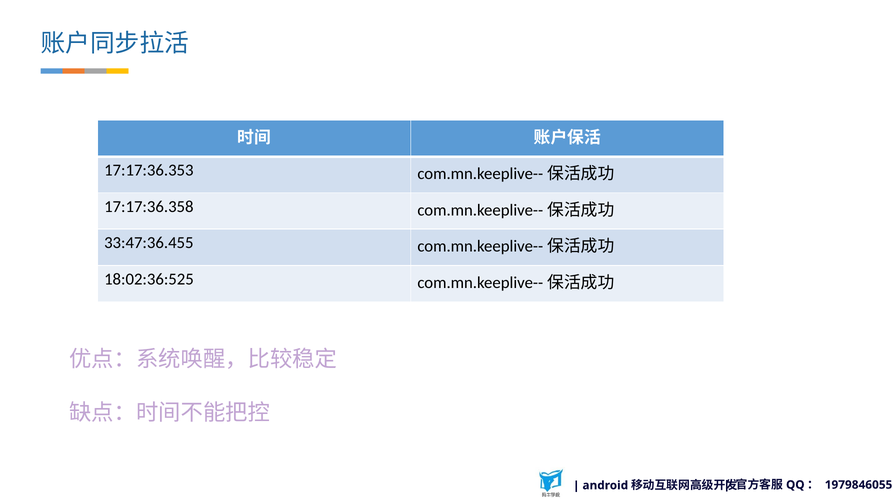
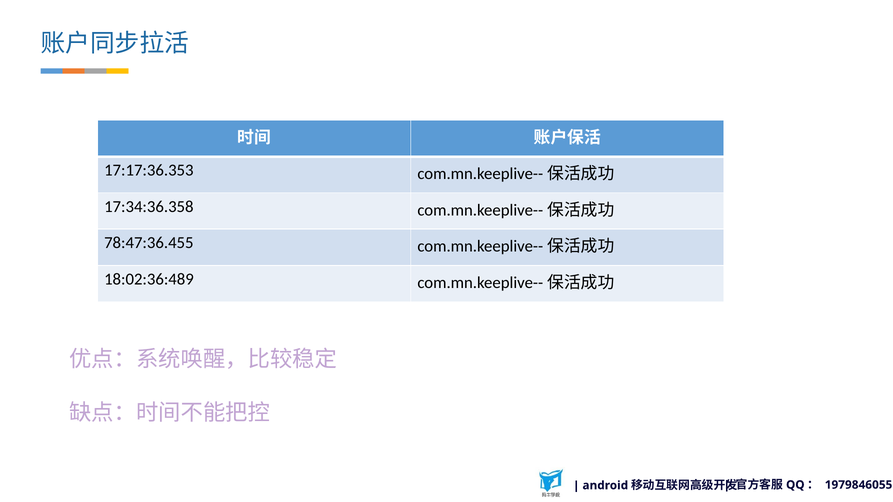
17:17:36.358: 17:17:36.358 -> 17:34:36.358 (149, 207)
33:47:36.455: 33:47:36.455 -> 78:47:36.455 (149, 243)
18:02:36:525: 18:02:36:525 -> 18:02:36:489 (149, 279)
